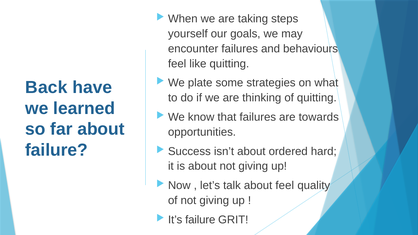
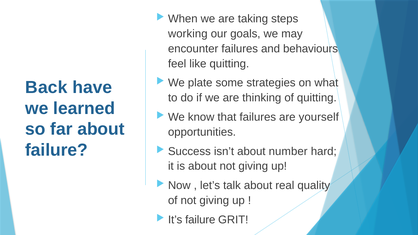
yourself: yourself -> working (188, 34)
towards: towards -> yourself (319, 117)
ordered: ordered -> number (288, 151)
about feel: feel -> real (285, 186)
